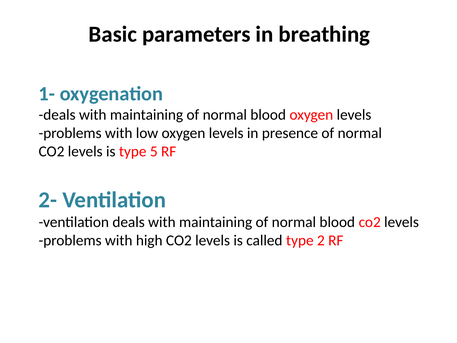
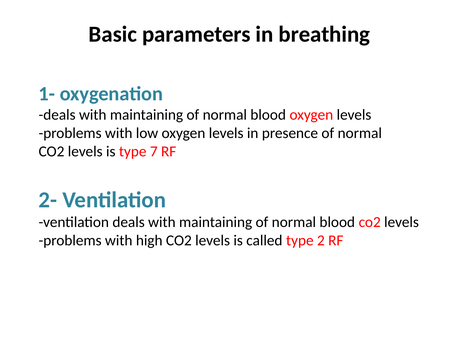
5: 5 -> 7 (154, 151)
